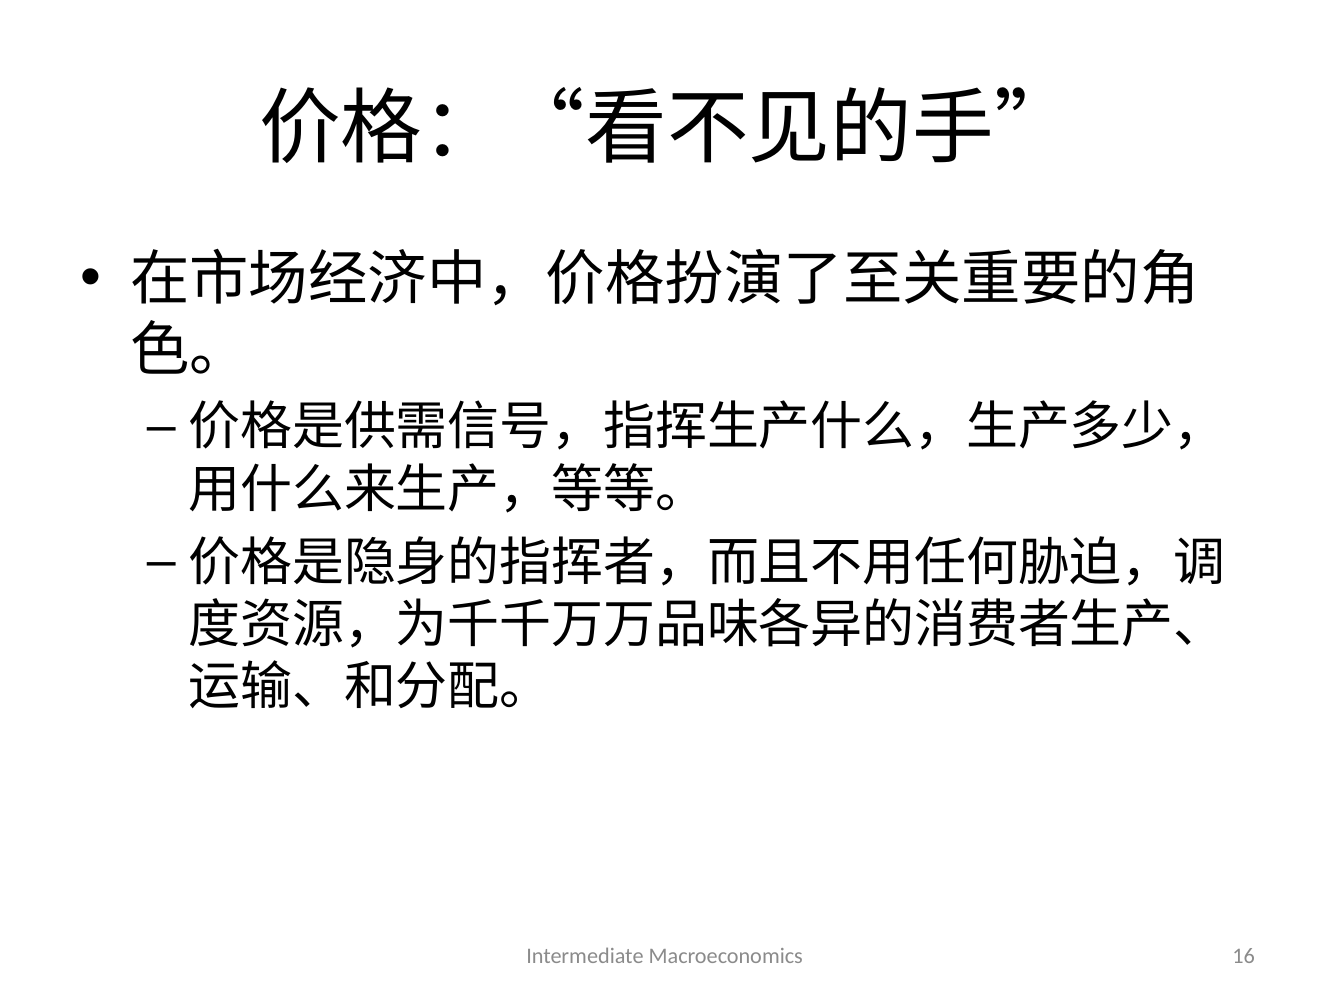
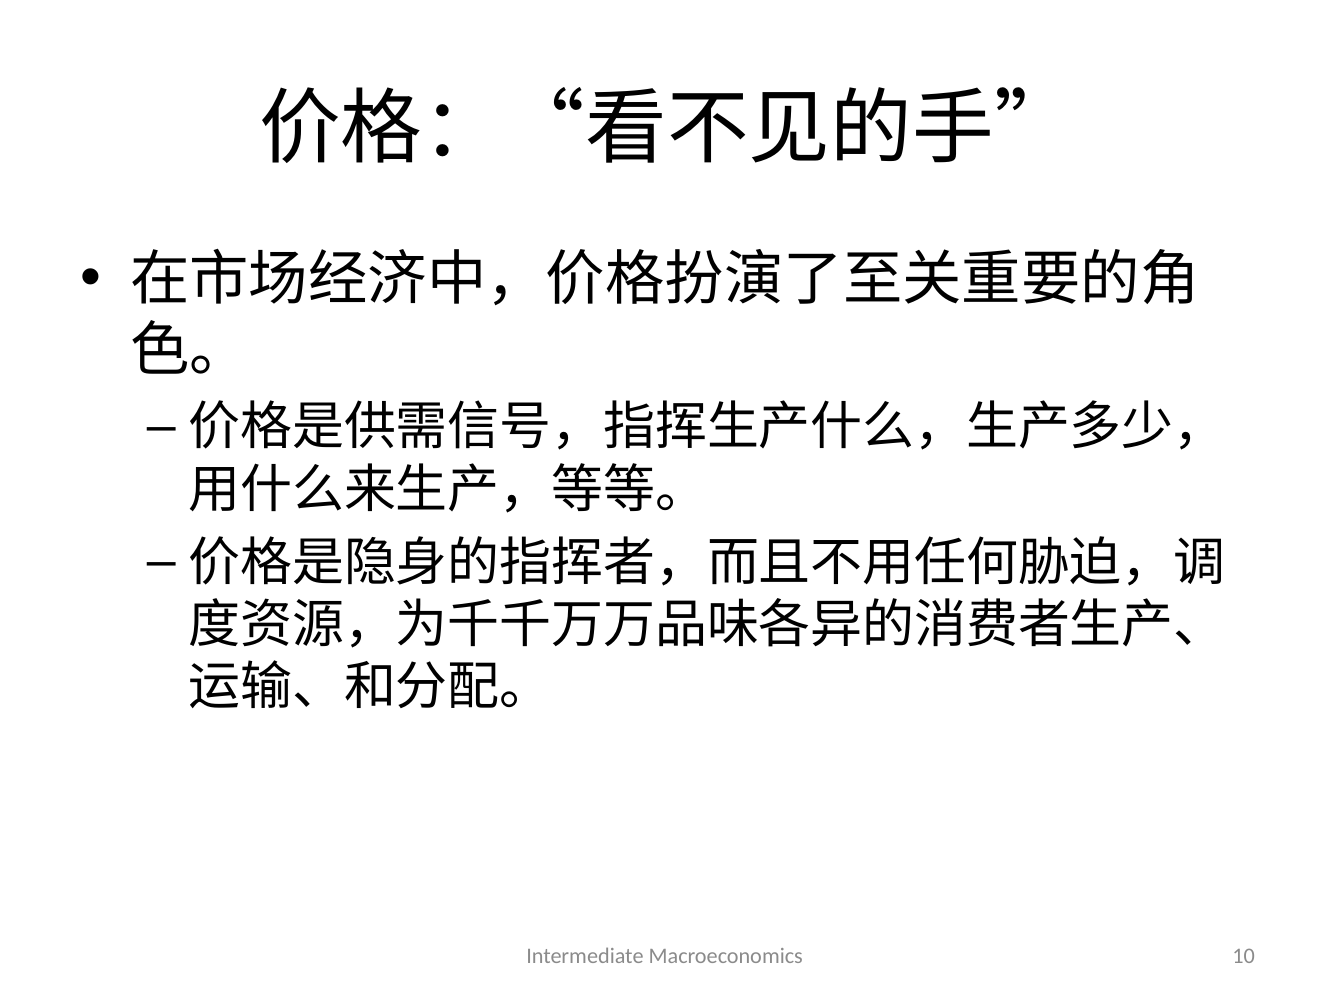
16: 16 -> 10 (1244, 956)
